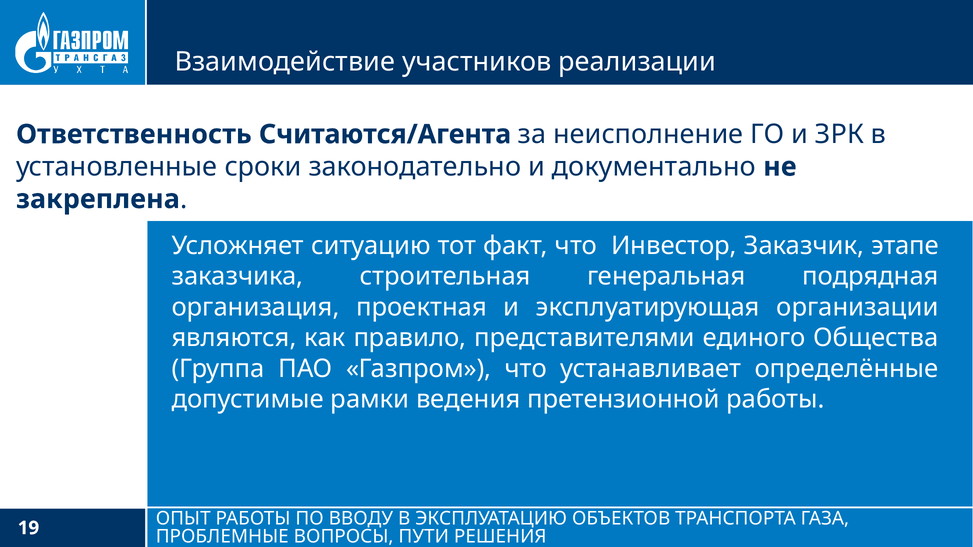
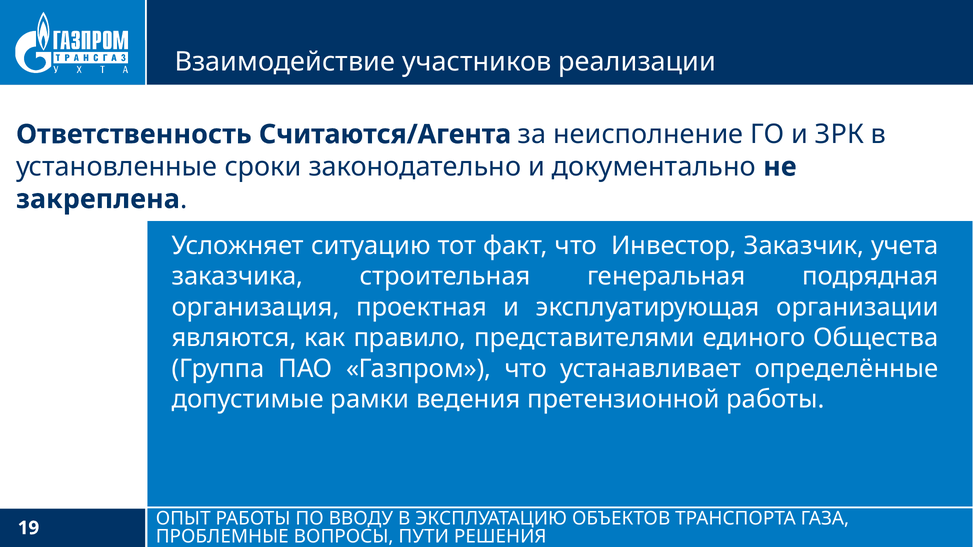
этапе: этапе -> учета (905, 246)
